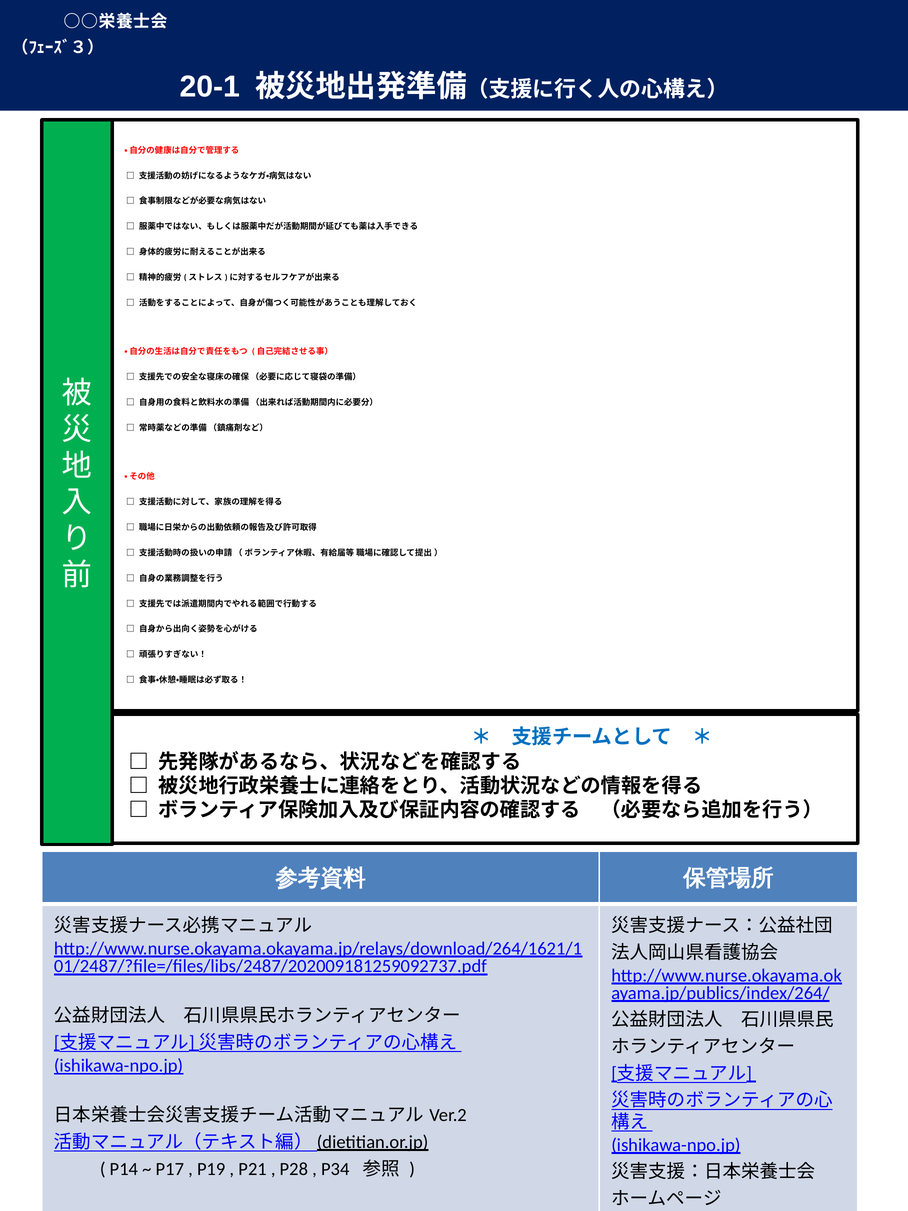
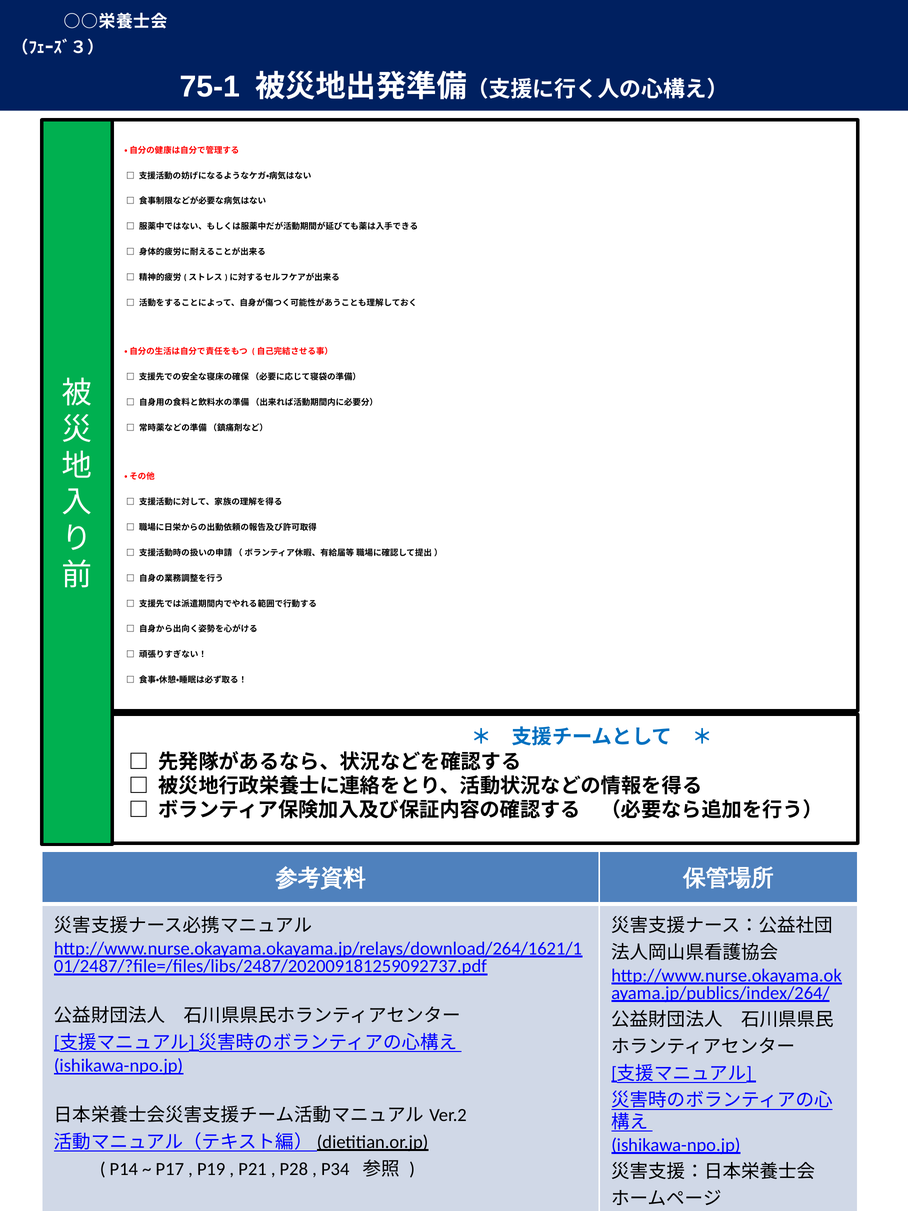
20-1: 20-1 -> 75-1 (210, 87)
